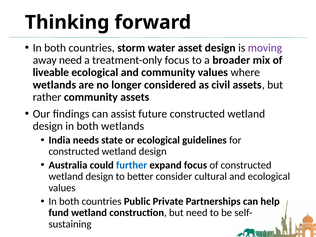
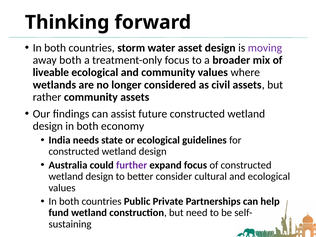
away need: need -> both (70, 60)
both wetlands: wetlands -> economy (123, 126)
further colour: blue -> purple (132, 165)
